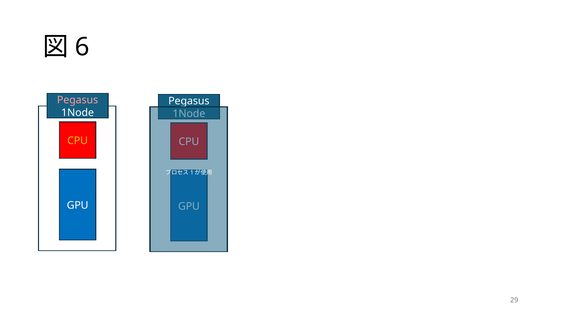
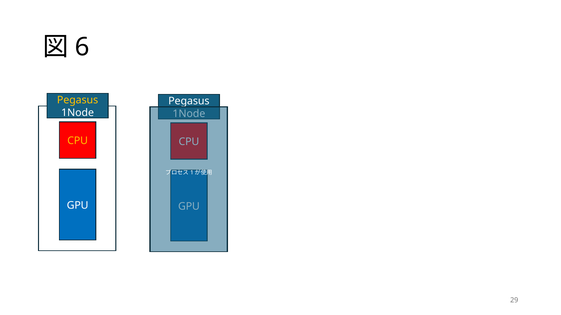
Pegasus colour: pink -> yellow (78, 100)
